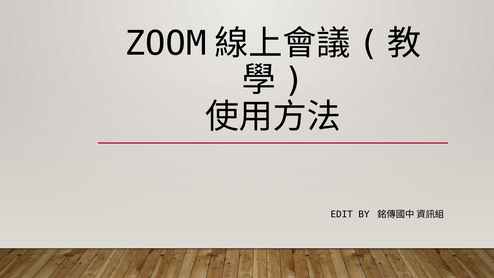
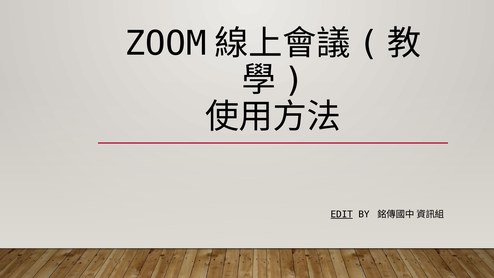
EDIT underline: none -> present (342, 214)
